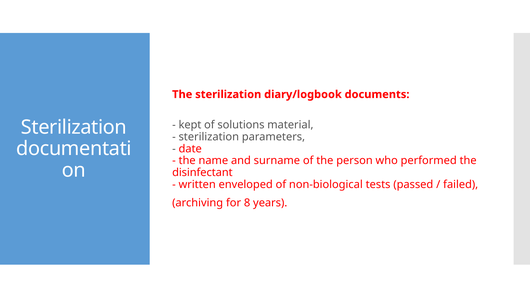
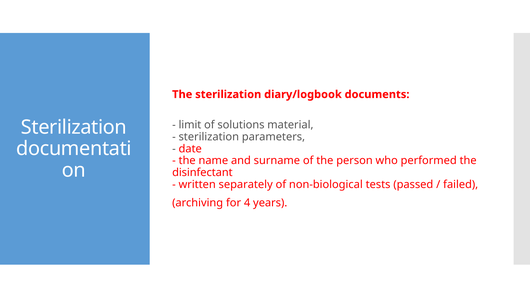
kept: kept -> limit (190, 125)
enveloped: enveloped -> separately (246, 185)
8: 8 -> 4 (247, 203)
